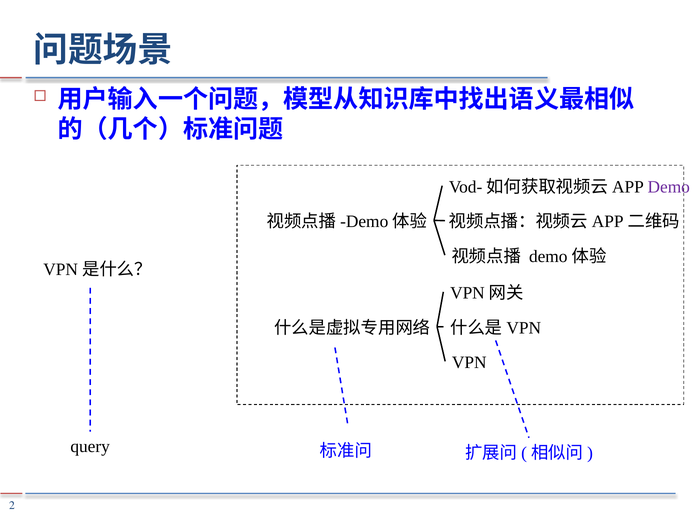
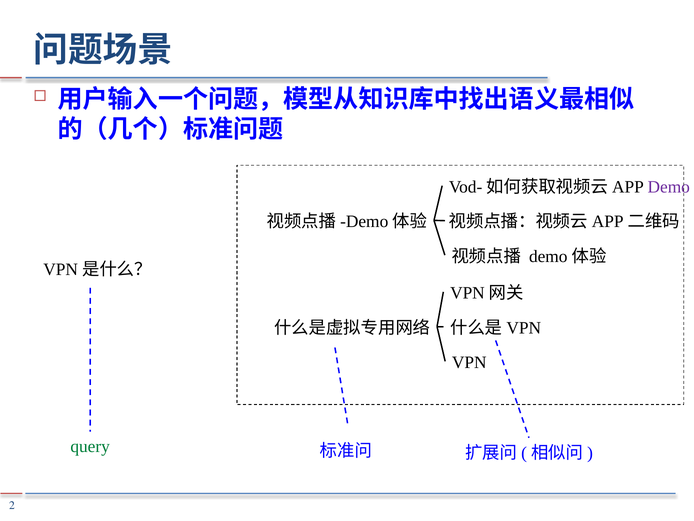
query colour: black -> green (90, 446)
